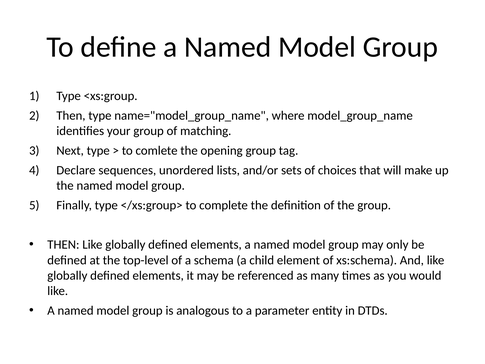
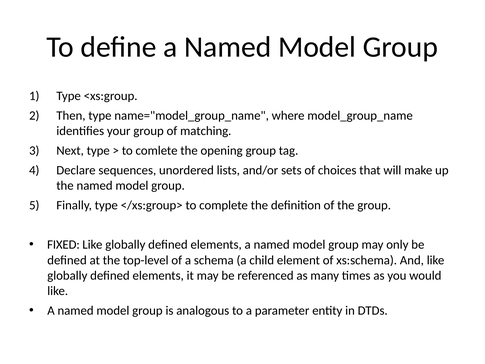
THEN: THEN -> FIXED (63, 245)
